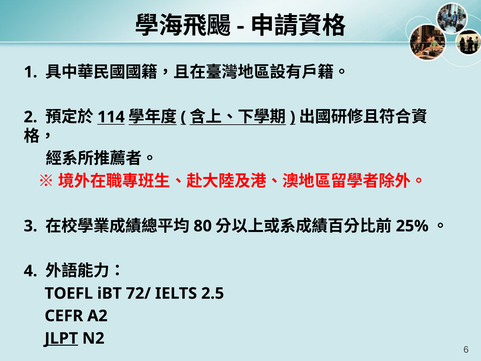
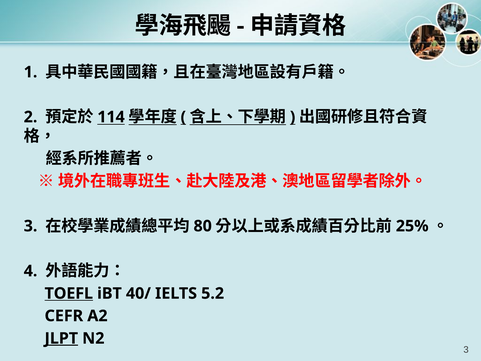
TOEFL underline: none -> present (69, 293)
72/: 72/ -> 40/ (138, 293)
2.5: 2.5 -> 5.2 (213, 293)
N2 6: 6 -> 3 (466, 349)
